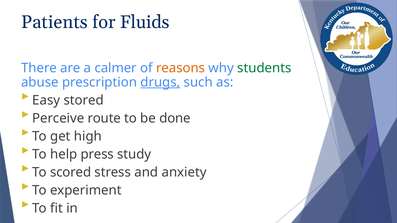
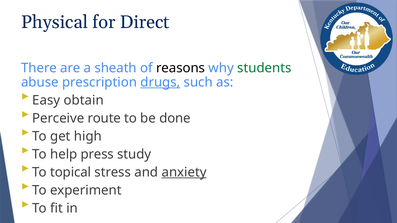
Patients: Patients -> Physical (55, 22)
Fluids: Fluids -> Direct (145, 22)
calmer: calmer -> sheath (116, 68)
reasons colour: orange -> black (181, 68)
stored: stored -> obtain (84, 100)
scored: scored -> topical (71, 172)
anxiety underline: none -> present (184, 172)
